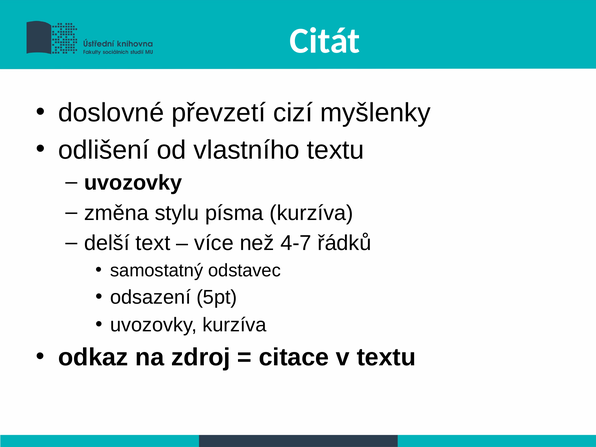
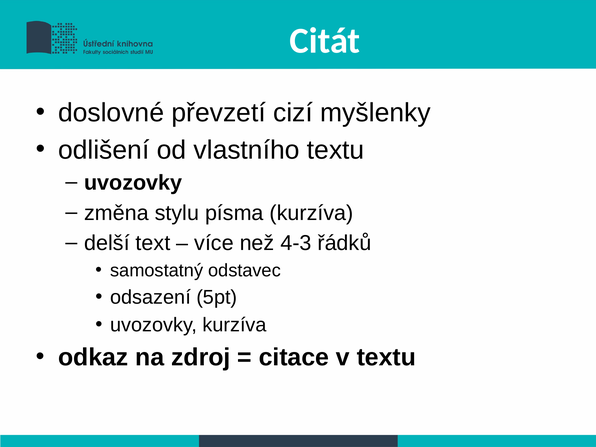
4-7: 4-7 -> 4-3 (296, 243)
